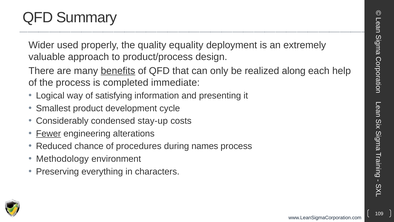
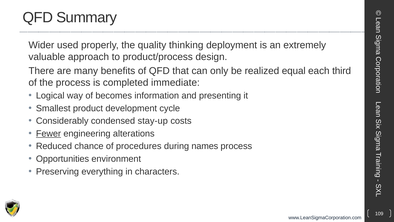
equality: equality -> thinking (186, 45)
benefits underline: present -> none (118, 71)
along: along -> equal (294, 71)
help: help -> third (342, 71)
satisfying: satisfying -> becomes (114, 96)
Methodology: Methodology -> Opportunities (62, 159)
